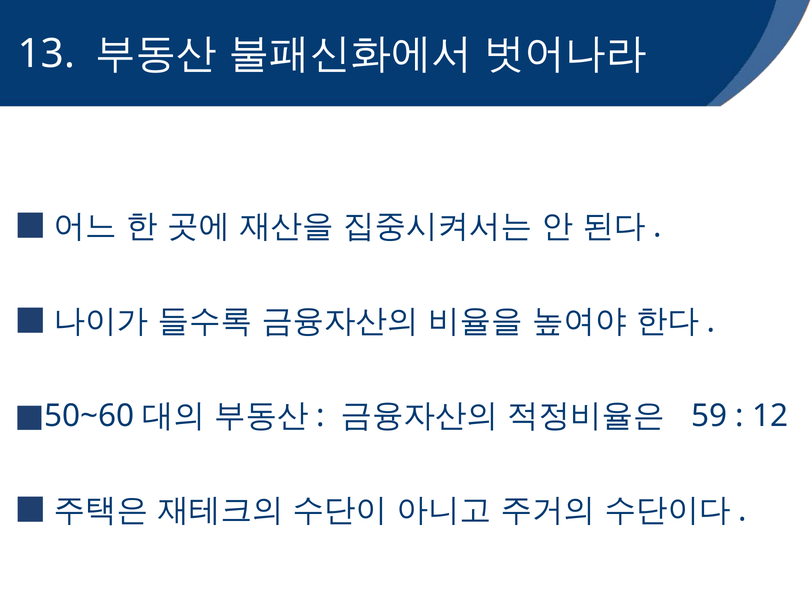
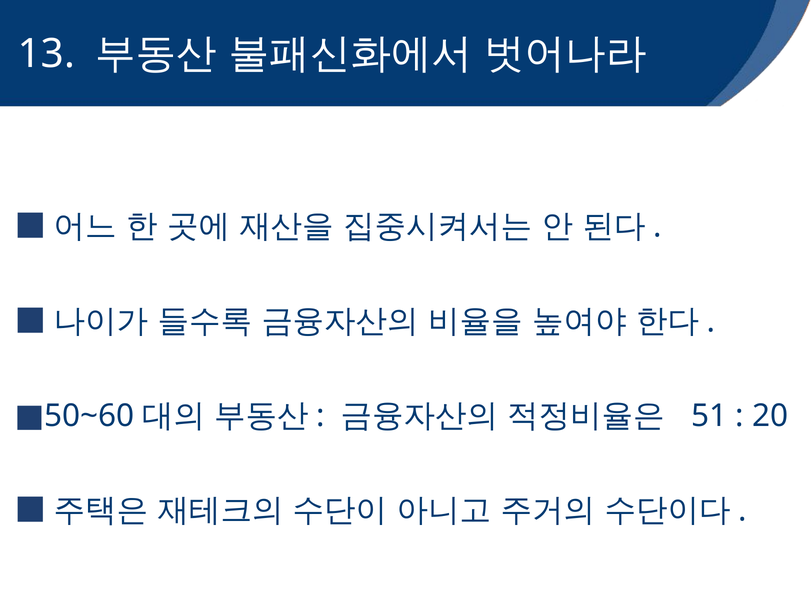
59: 59 -> 51 (709, 416)
12: 12 -> 20 (770, 416)
